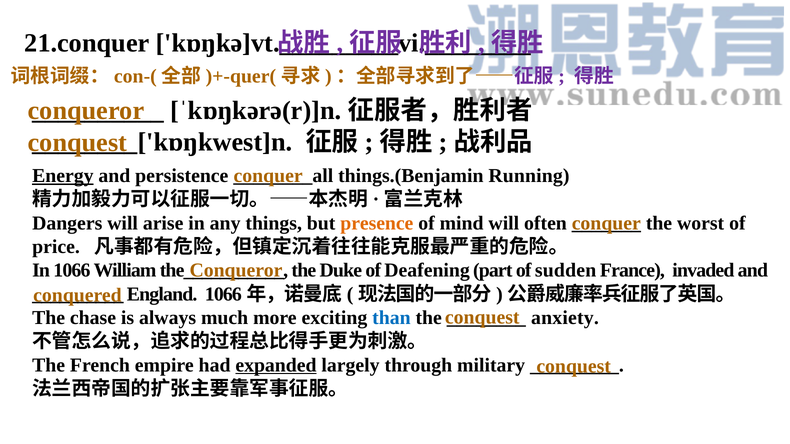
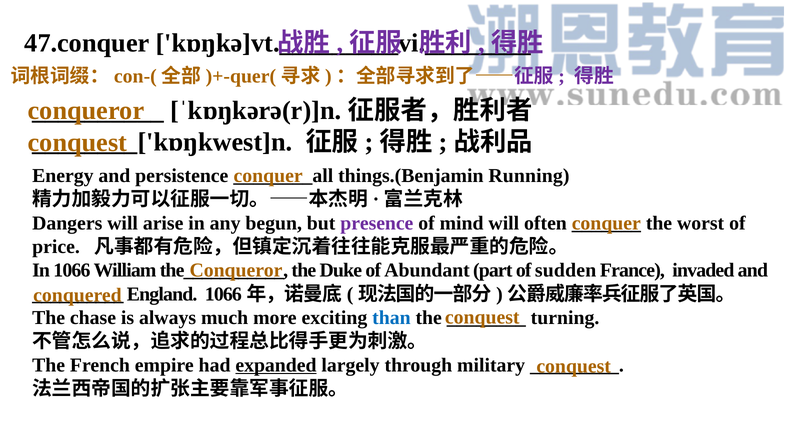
21.conquer: 21.conquer -> 47.conquer (87, 43)
Energy underline: present -> none (63, 176)
things: things -> begun (274, 223)
presence colour: orange -> purple (377, 223)
Deafening: Deafening -> Abundant (427, 271)
anxiety: anxiety -> turning (565, 318)
